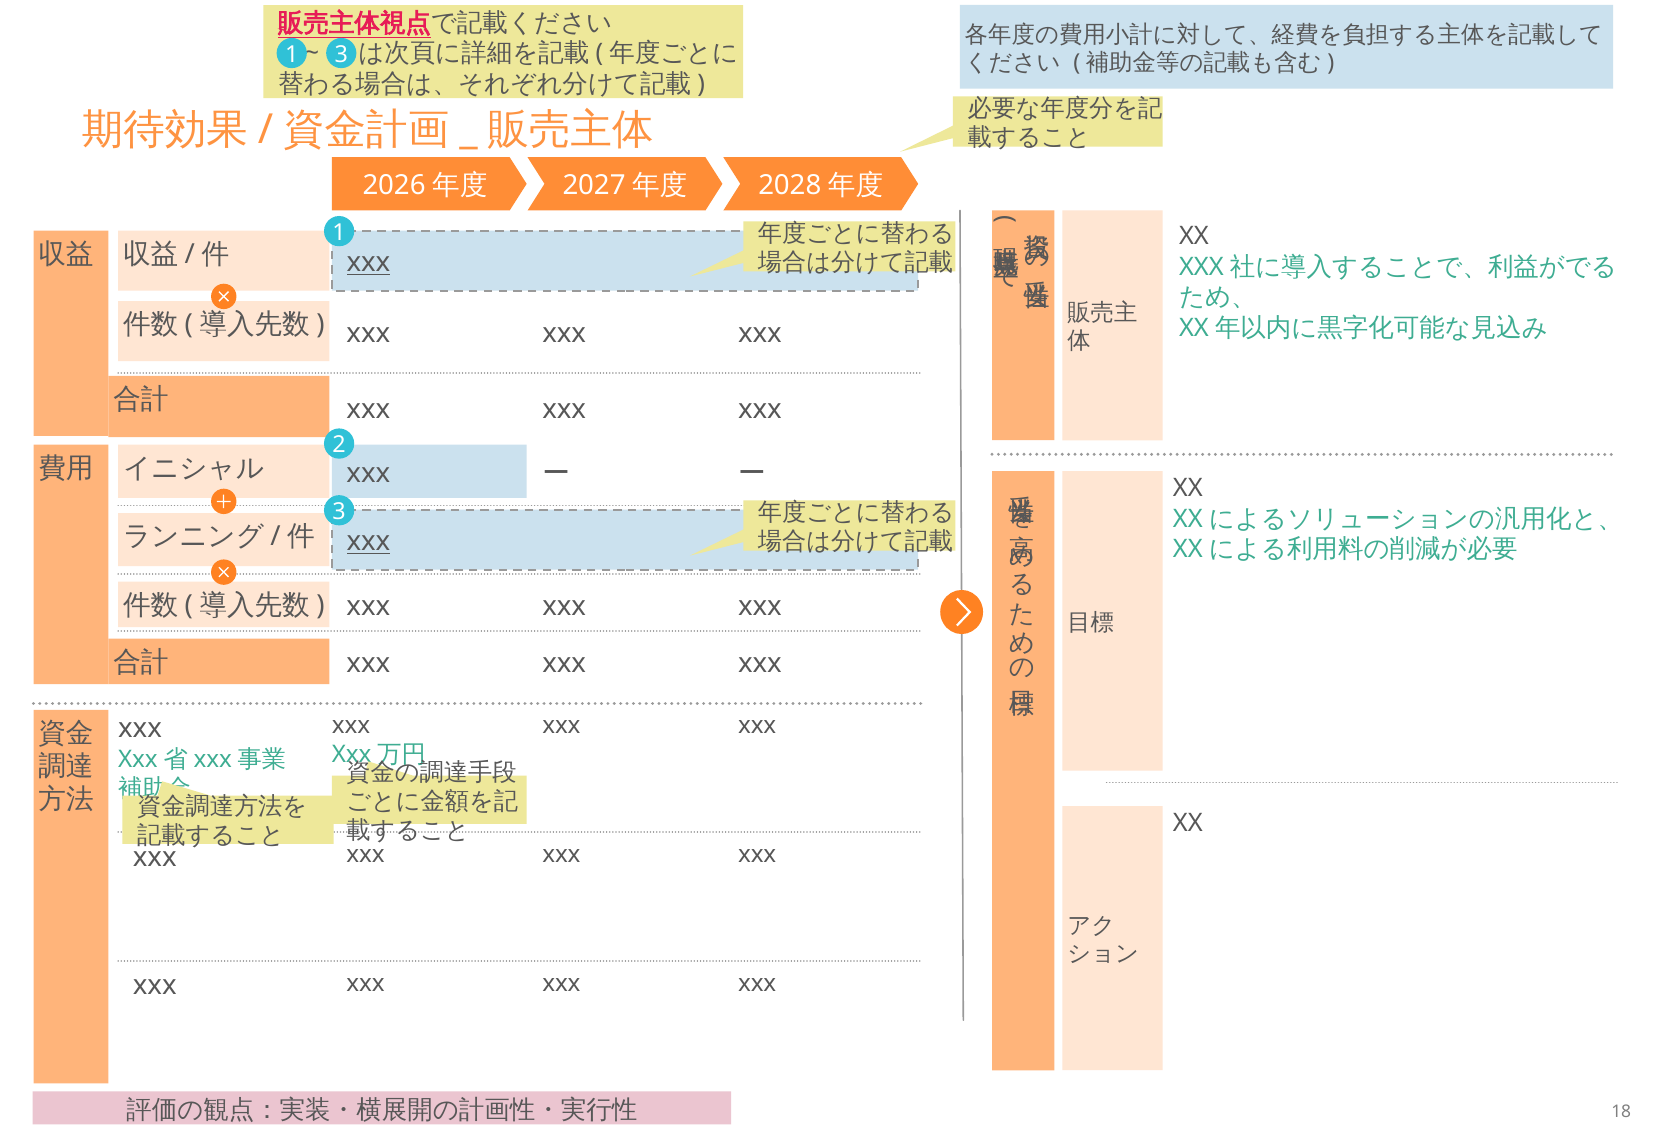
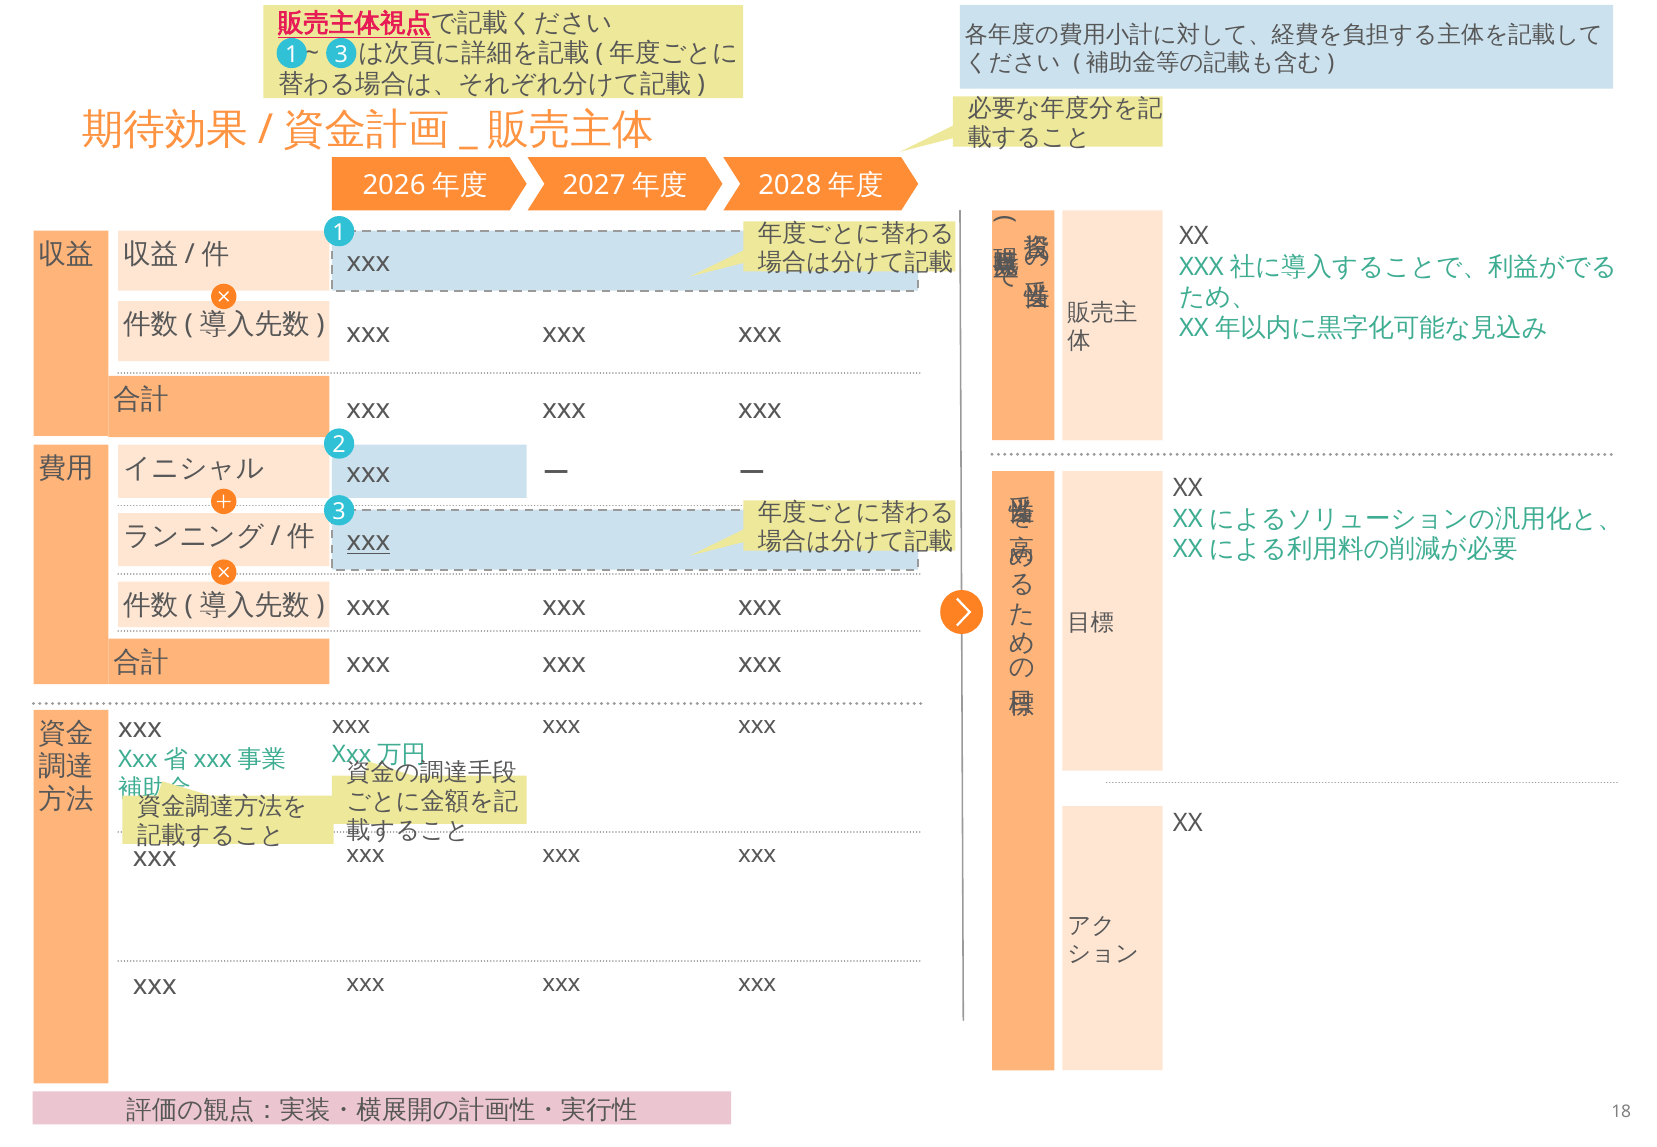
xxx underline: present -> none (368, 263)
